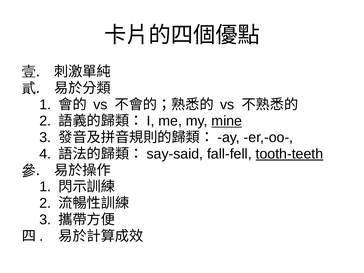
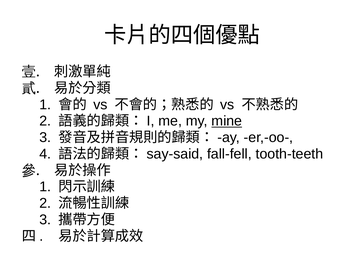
tooth-teeth underline: present -> none (289, 154)
